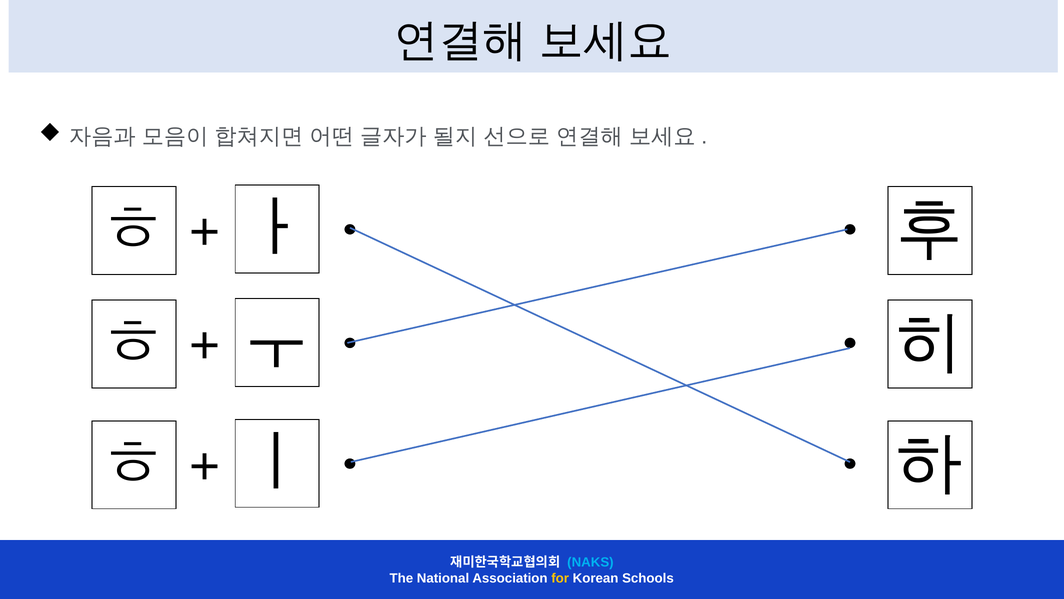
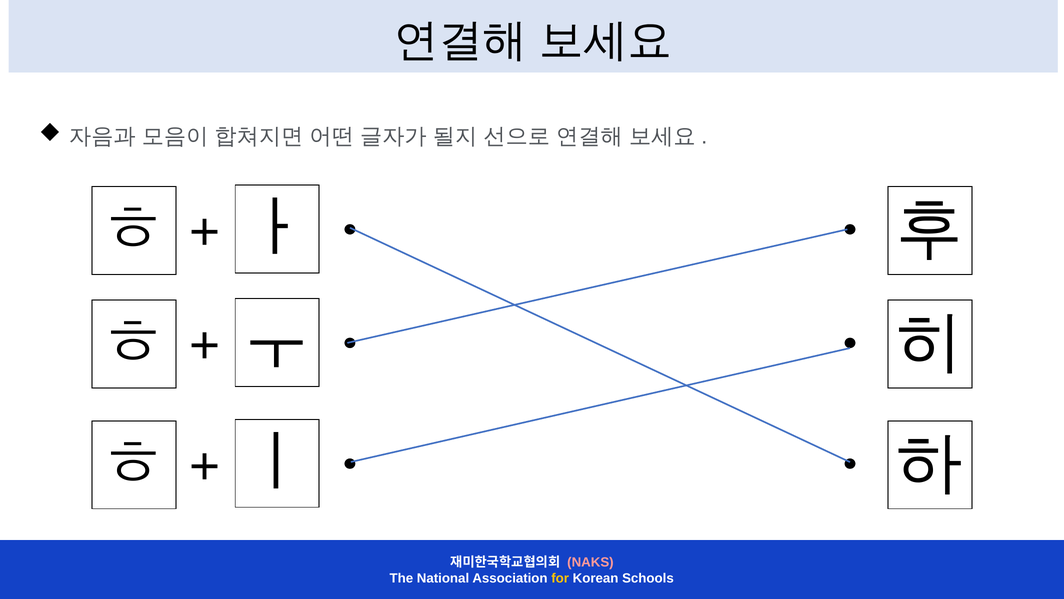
NAKS colour: light blue -> pink (590, 562)
